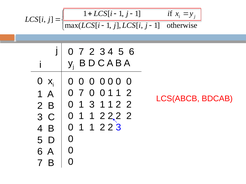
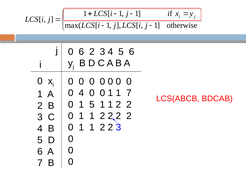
7: 7 -> 6 (81, 52)
7: 7 -> 4 (81, 93)
2: 2 -> 7 (129, 93)
1 3: 3 -> 5 (92, 105)
